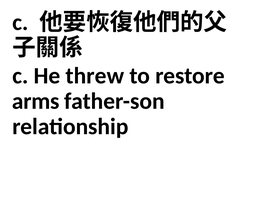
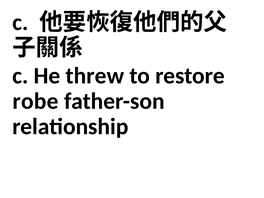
arms: arms -> robe (35, 101)
